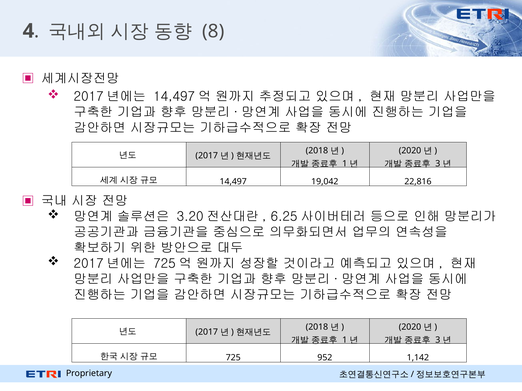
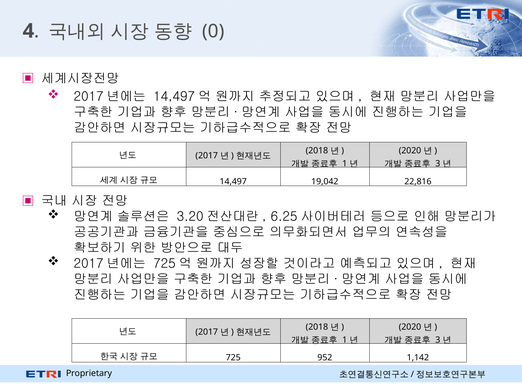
8: 8 -> 0 (213, 31)
